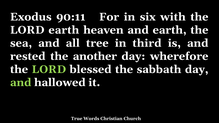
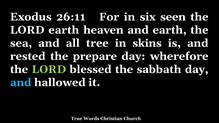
90:11: 90:11 -> 26:11 (71, 17)
with: with -> seen (173, 17)
third: third -> skins (147, 43)
another: another -> prepare (95, 56)
and colour: light green -> light blue (21, 83)
